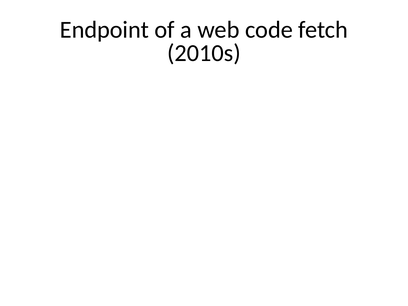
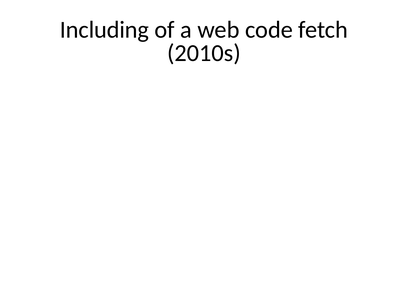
Endpoint: Endpoint -> Including (105, 30)
